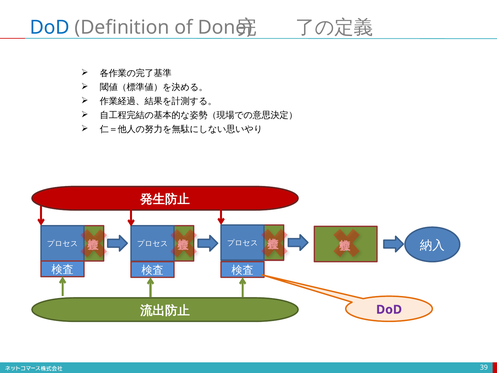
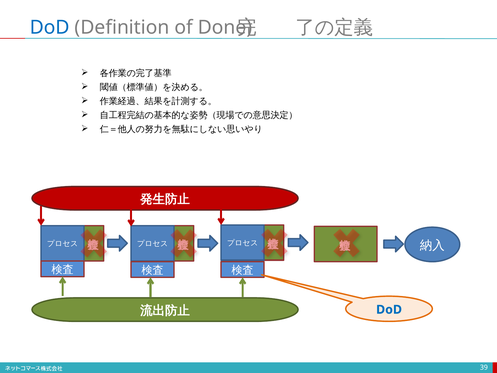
DoD colour: purple -> blue (389, 309)
